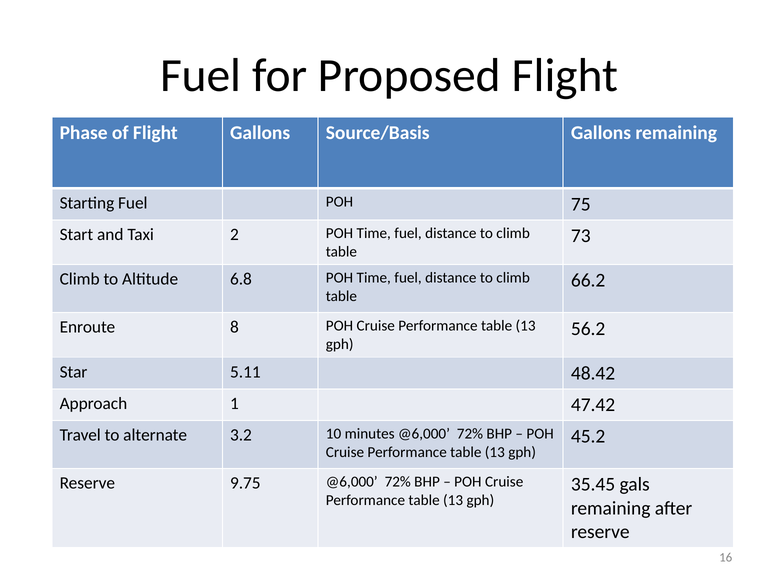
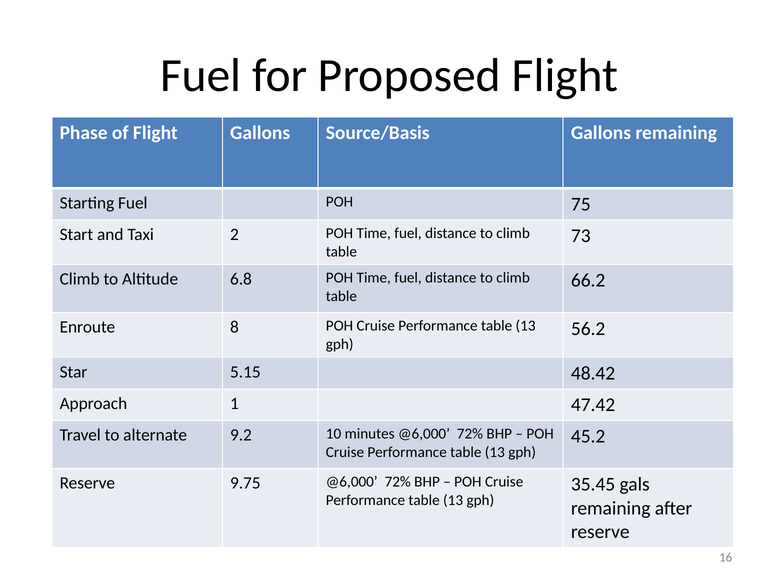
5.11: 5.11 -> 5.15 (245, 372)
3.2: 3.2 -> 9.2 (241, 435)
